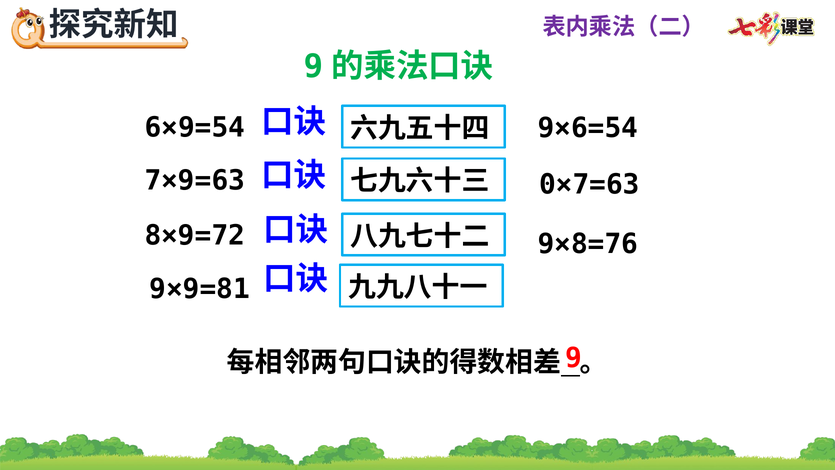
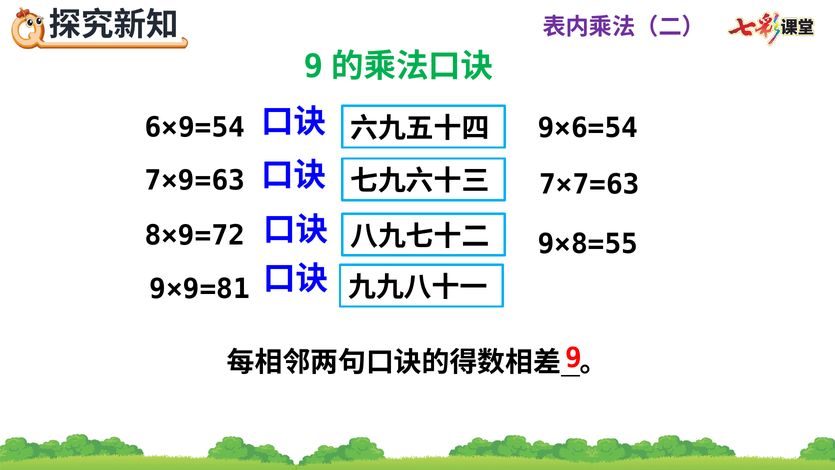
0×7=63: 0×7=63 -> 7×7=63 (589, 185)
9×8=76: 9×8=76 -> 9×8=55 (588, 244)
